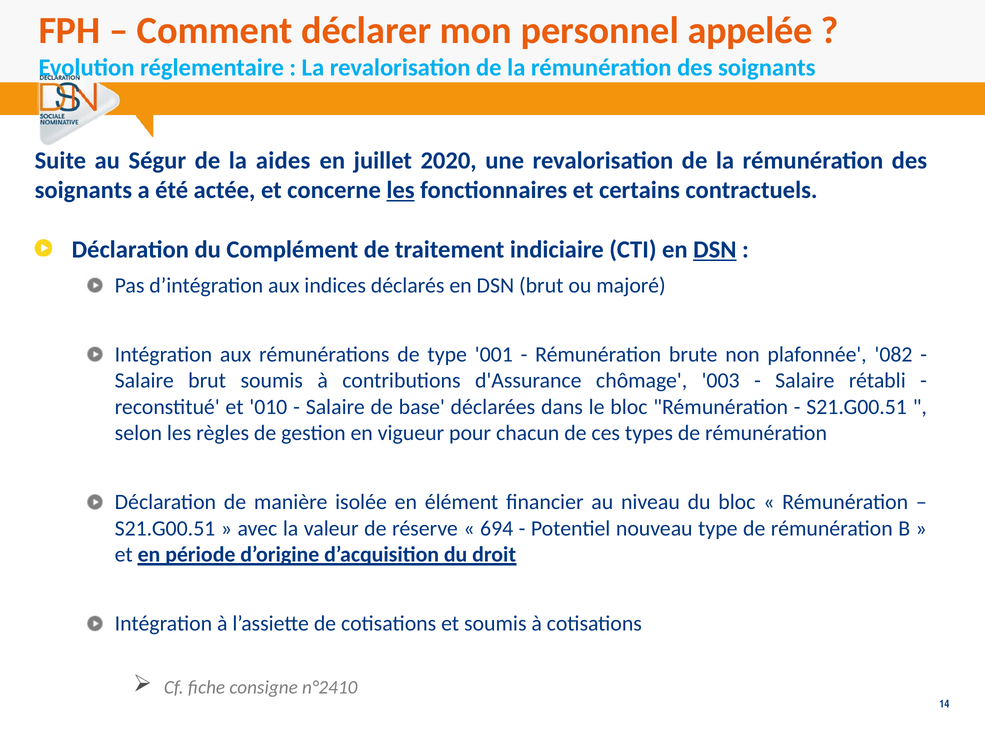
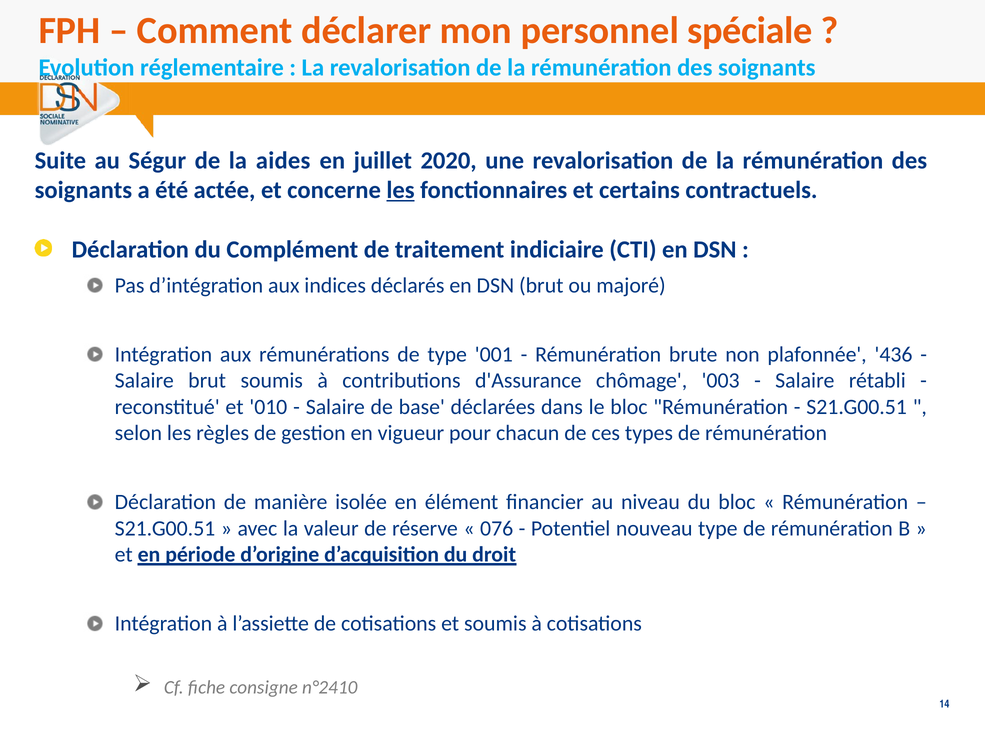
appelée: appelée -> spéciale (750, 31)
DSN underline: present -> none (715, 249)
082: 082 -> 436 (894, 354)
694: 694 -> 076 (497, 528)
